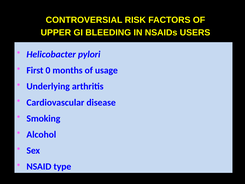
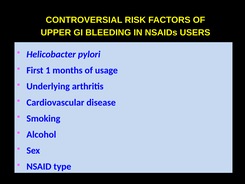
0: 0 -> 1 (48, 70)
